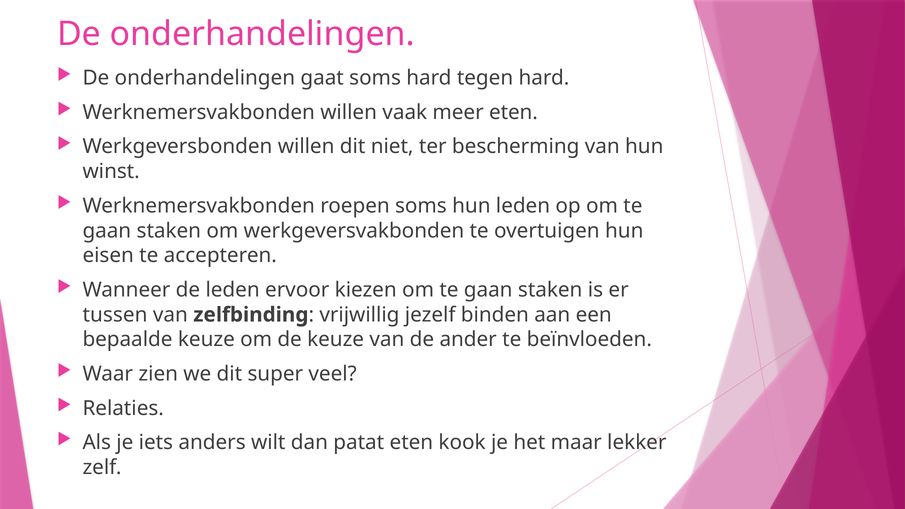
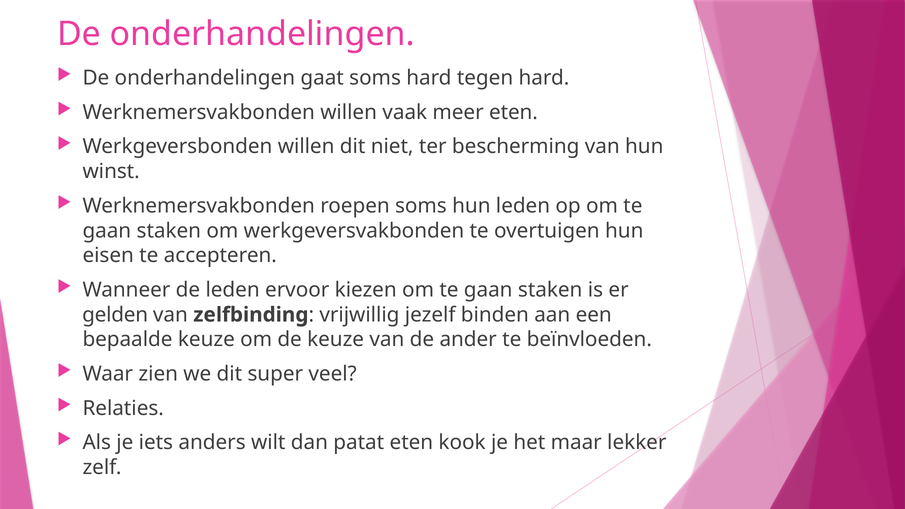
tussen: tussen -> gelden (115, 315)
